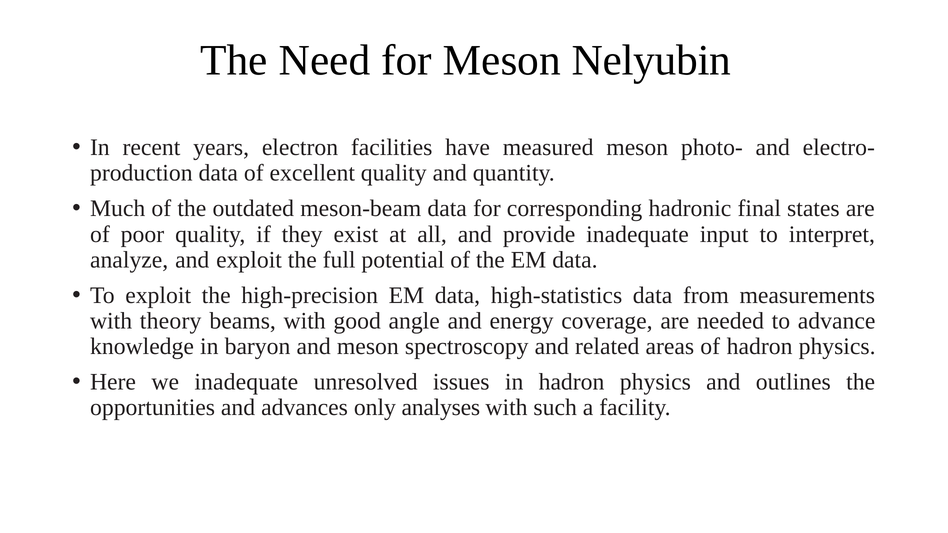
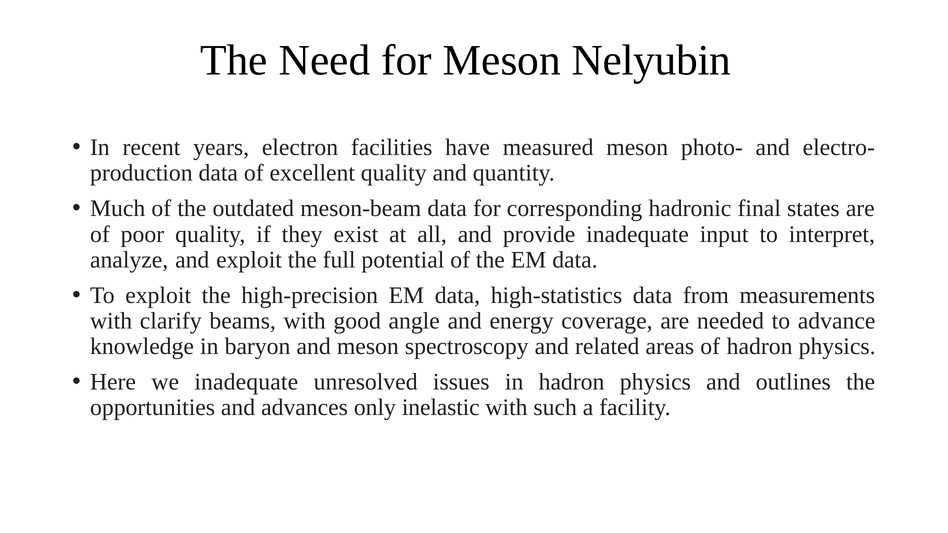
theory: theory -> clarify (171, 321)
analyses: analyses -> inelastic (441, 408)
